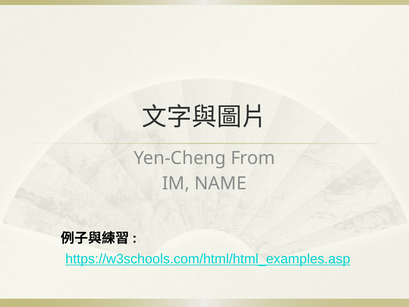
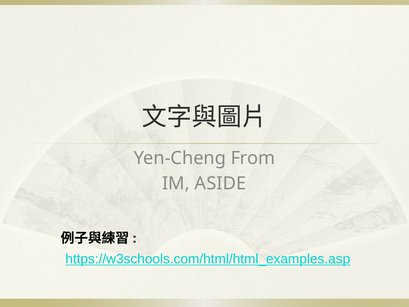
NAME: NAME -> ASIDE (220, 184)
